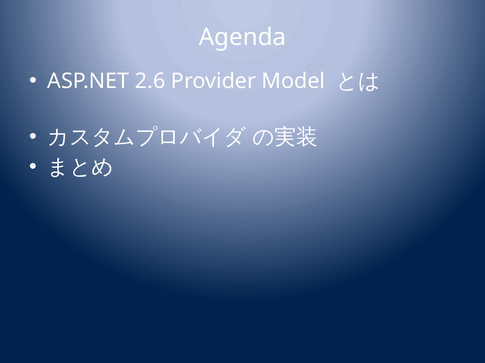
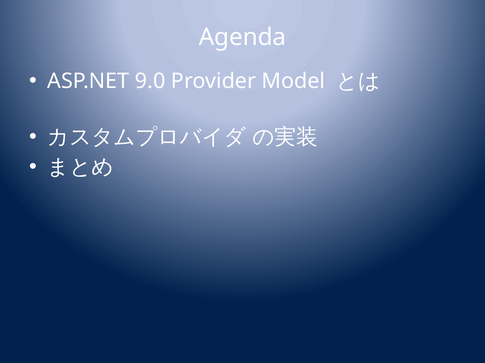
2.6: 2.6 -> 9.0 (150, 81)
